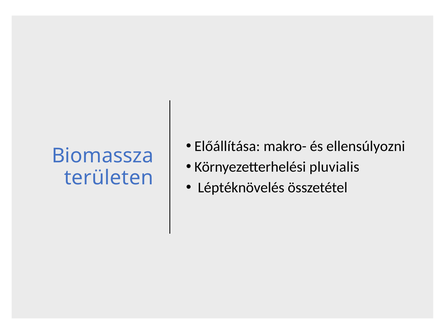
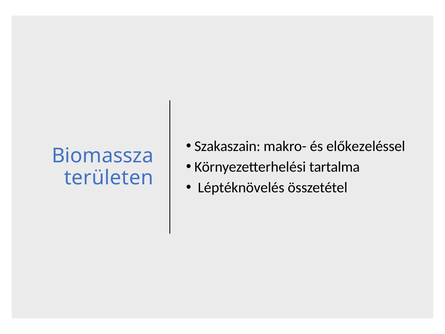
Előállítása: Előállítása -> Szakaszain (227, 146)
ellensúlyozni: ellensúlyozni -> előkezeléssel (366, 146)
pluvialis: pluvialis -> tartalma (335, 167)
